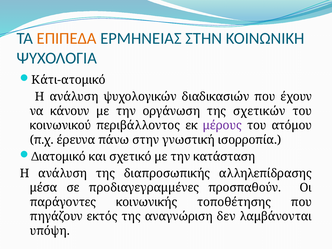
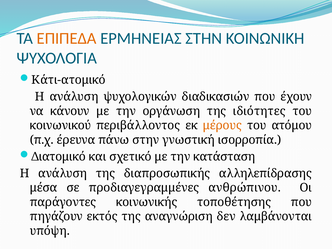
σχετικών: σχετικών -> ιδιότητες (259, 111)
μέρους colour: purple -> orange (222, 125)
προσπαθούν: προσπαθούν -> ανθρώπινου (245, 188)
